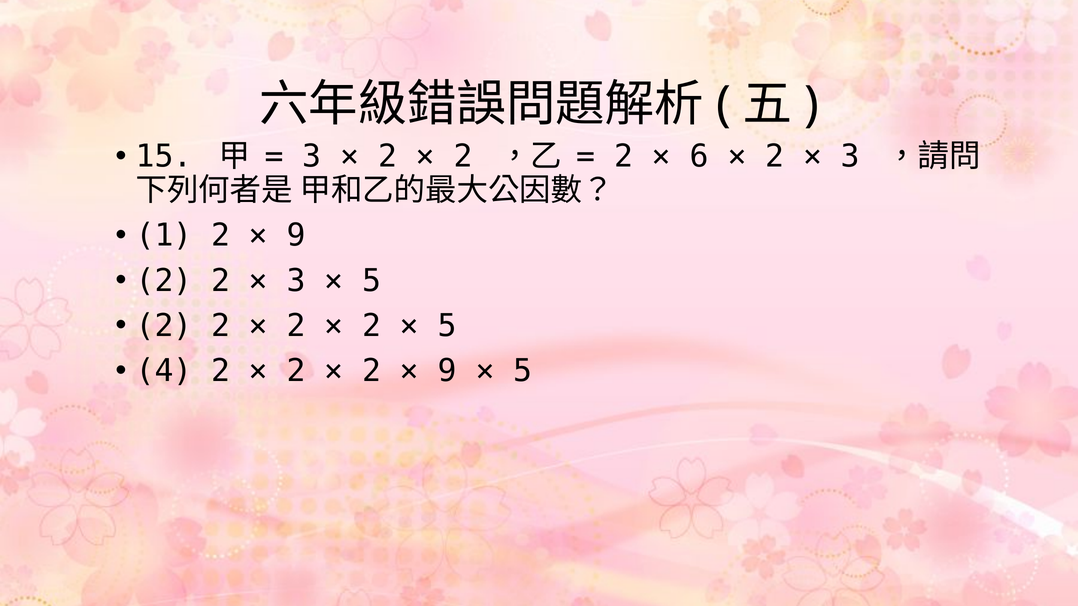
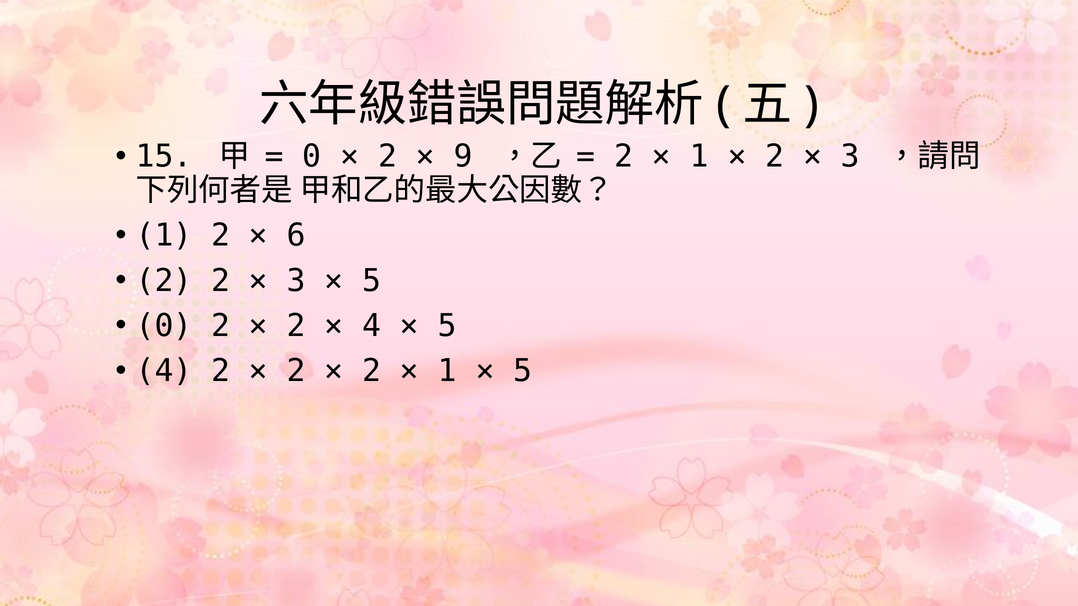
3: 3 -> 0 (312, 156)
2: 2 -> 9 (463, 156)
6: 6 -> 1 (699, 156)
9: 9 -> 6 (296, 236)
2: 2 -> 0 (164, 326)
2: 2 -> 4 (372, 326)
9: 9 -> 1 (447, 371)
